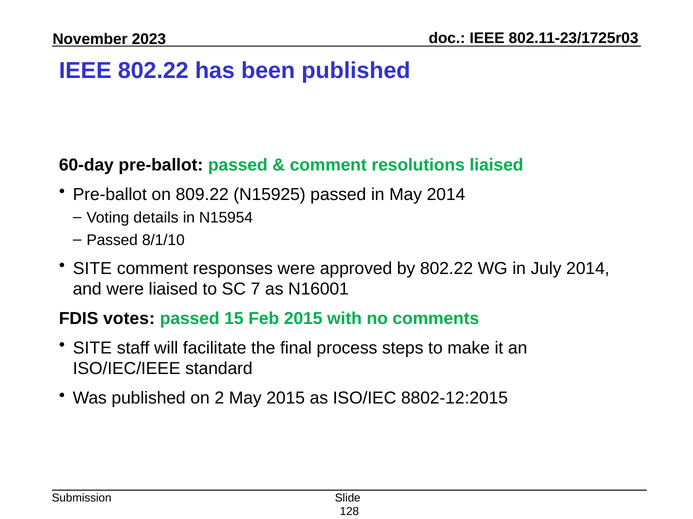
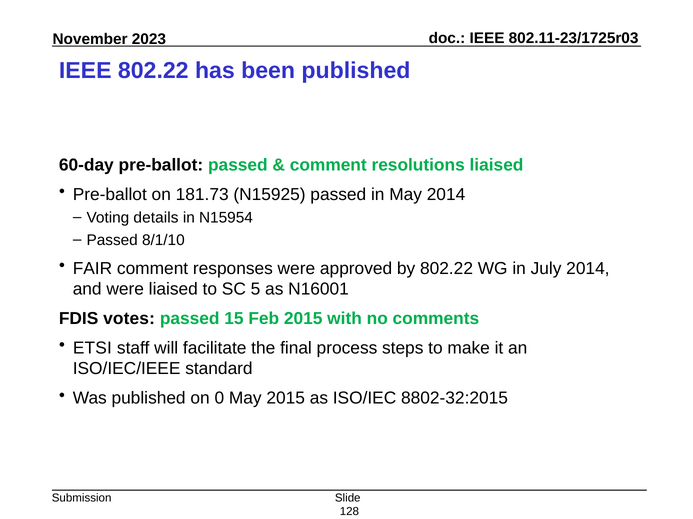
809.22: 809.22 -> 181.73 (202, 195)
SITE: SITE -> FAIR (92, 269)
7: 7 -> 5 (256, 290)
SITE: SITE -> ETSI (92, 349)
2: 2 -> 0 (219, 399)
8802-12:2015: 8802-12:2015 -> 8802-32:2015 (455, 399)
